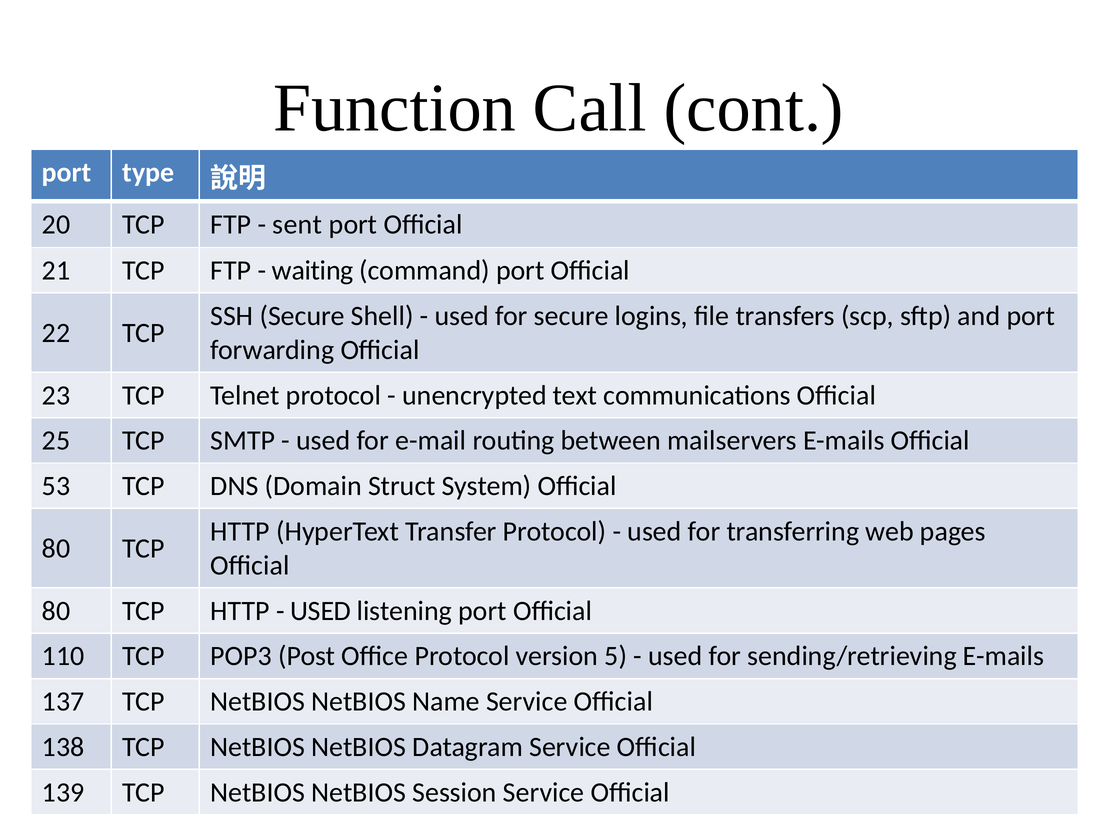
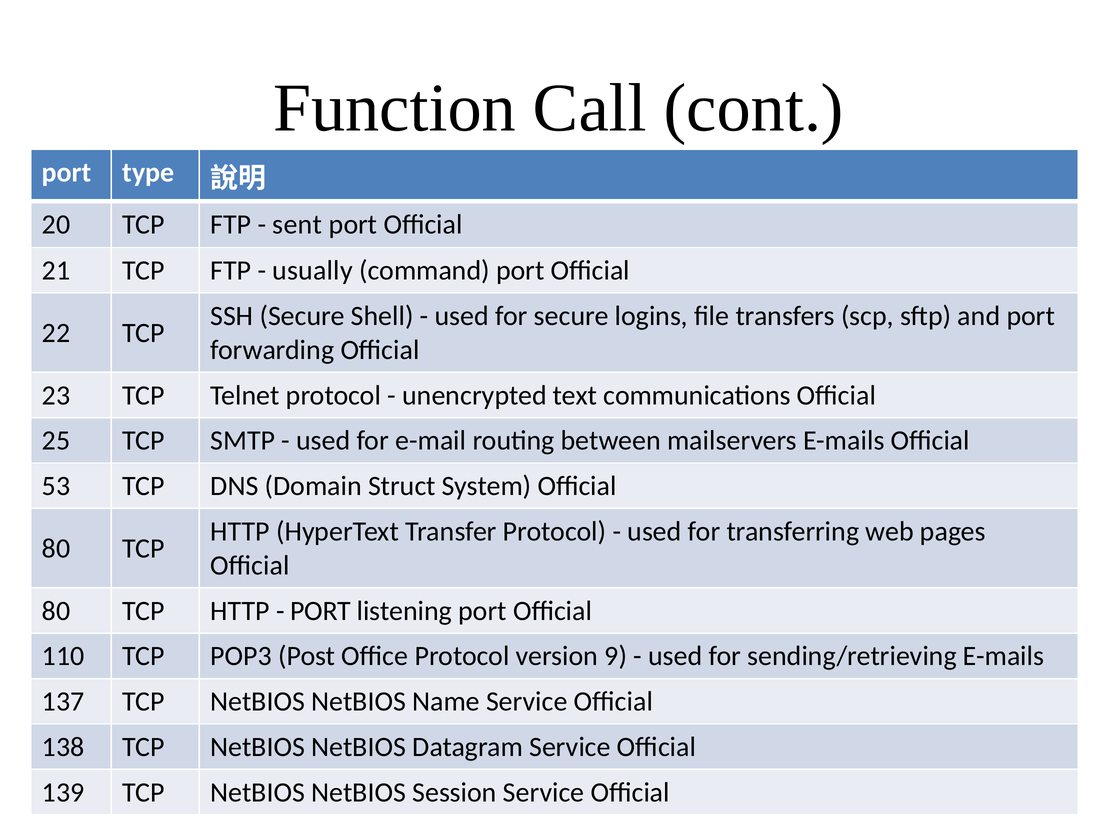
waiting: waiting -> usually (313, 270)
USED: USED -> PORT (321, 611)
5: 5 -> 9 (616, 656)
